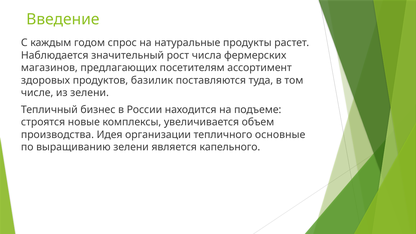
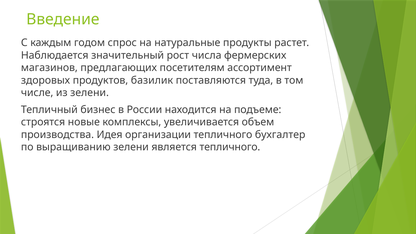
основные: основные -> бухгалтер (280, 135)
является капельного: капельного -> тепличного (230, 147)
